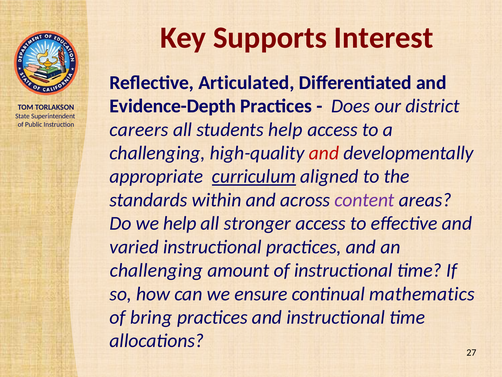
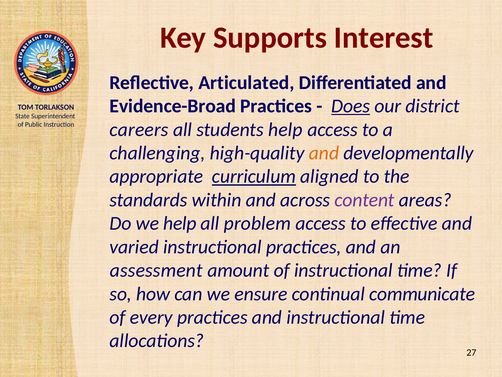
Evidence-Depth: Evidence-Depth -> Evidence-Broad (173, 106)
Does underline: none -> present (351, 106)
and colour: red -> orange (324, 153)
stronger: stronger -> problem (257, 223)
challenging: challenging -> assessment (156, 270)
mathematics: mathematics -> communicate (422, 293)
bring: bring -> every (151, 317)
